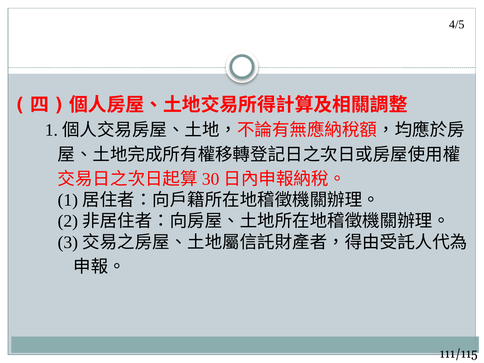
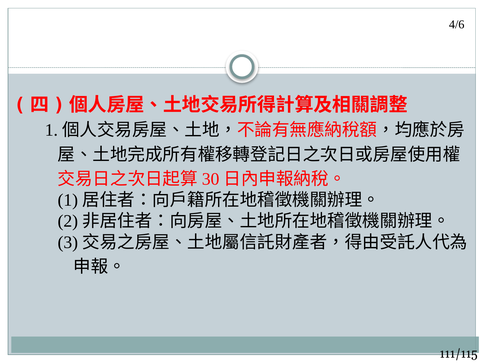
4/5: 4/5 -> 4/6 (457, 24)
